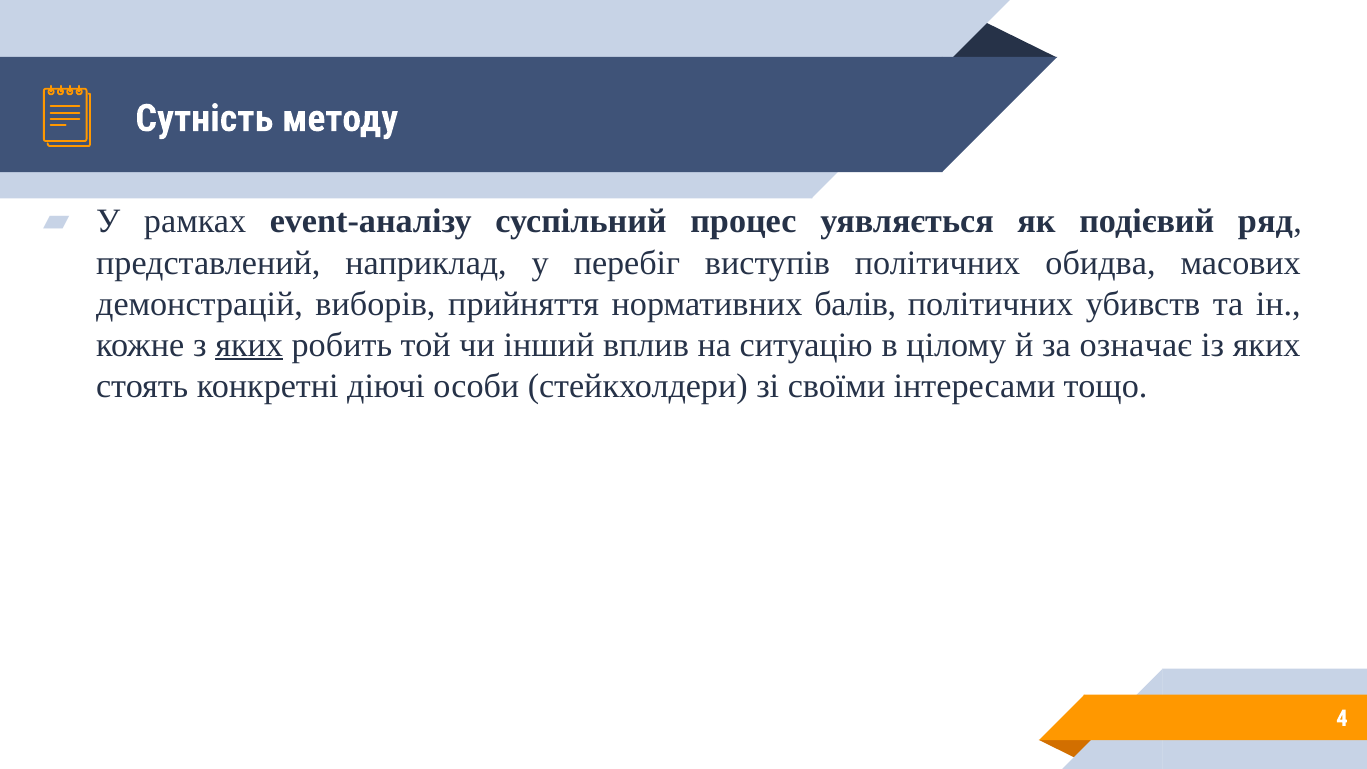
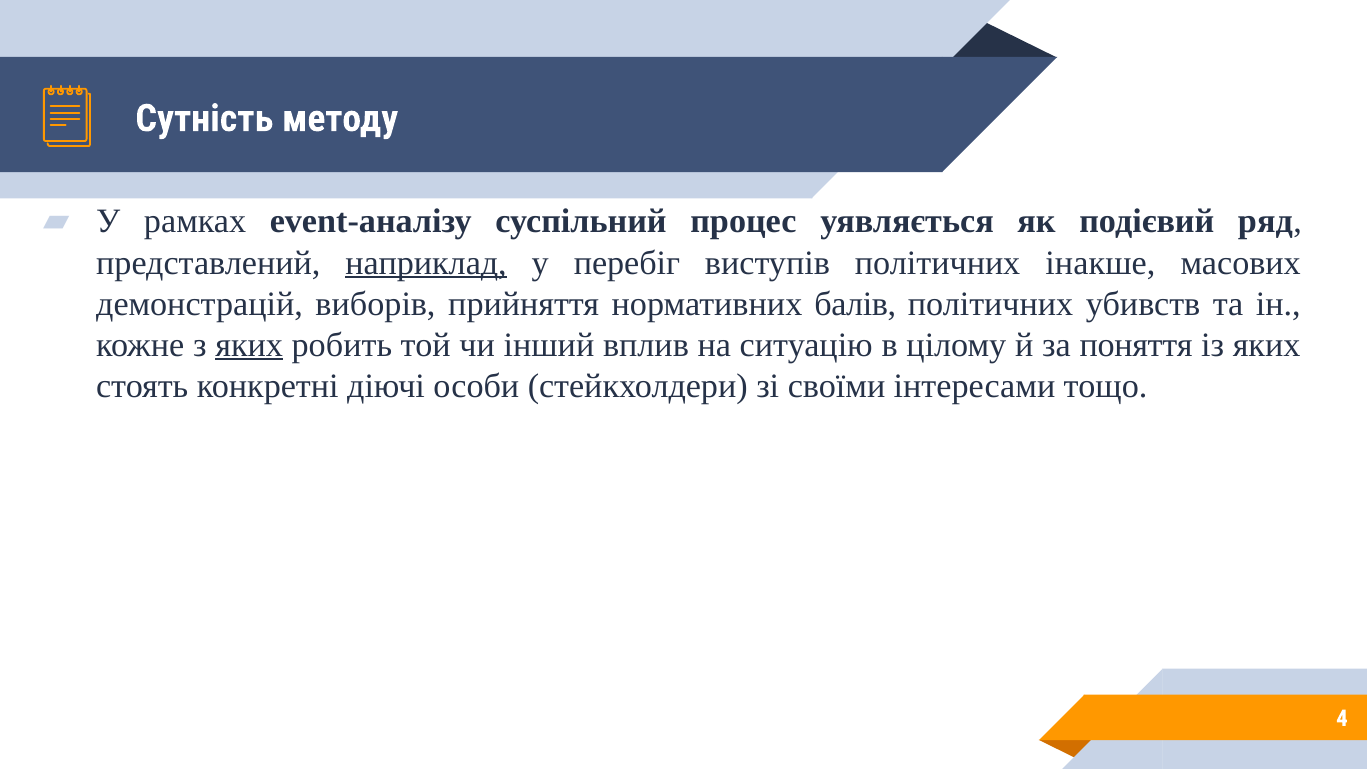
наприклад underline: none -> present (426, 263)
обидва: обидва -> інакше (1100, 263)
означає: означає -> поняття (1136, 345)
